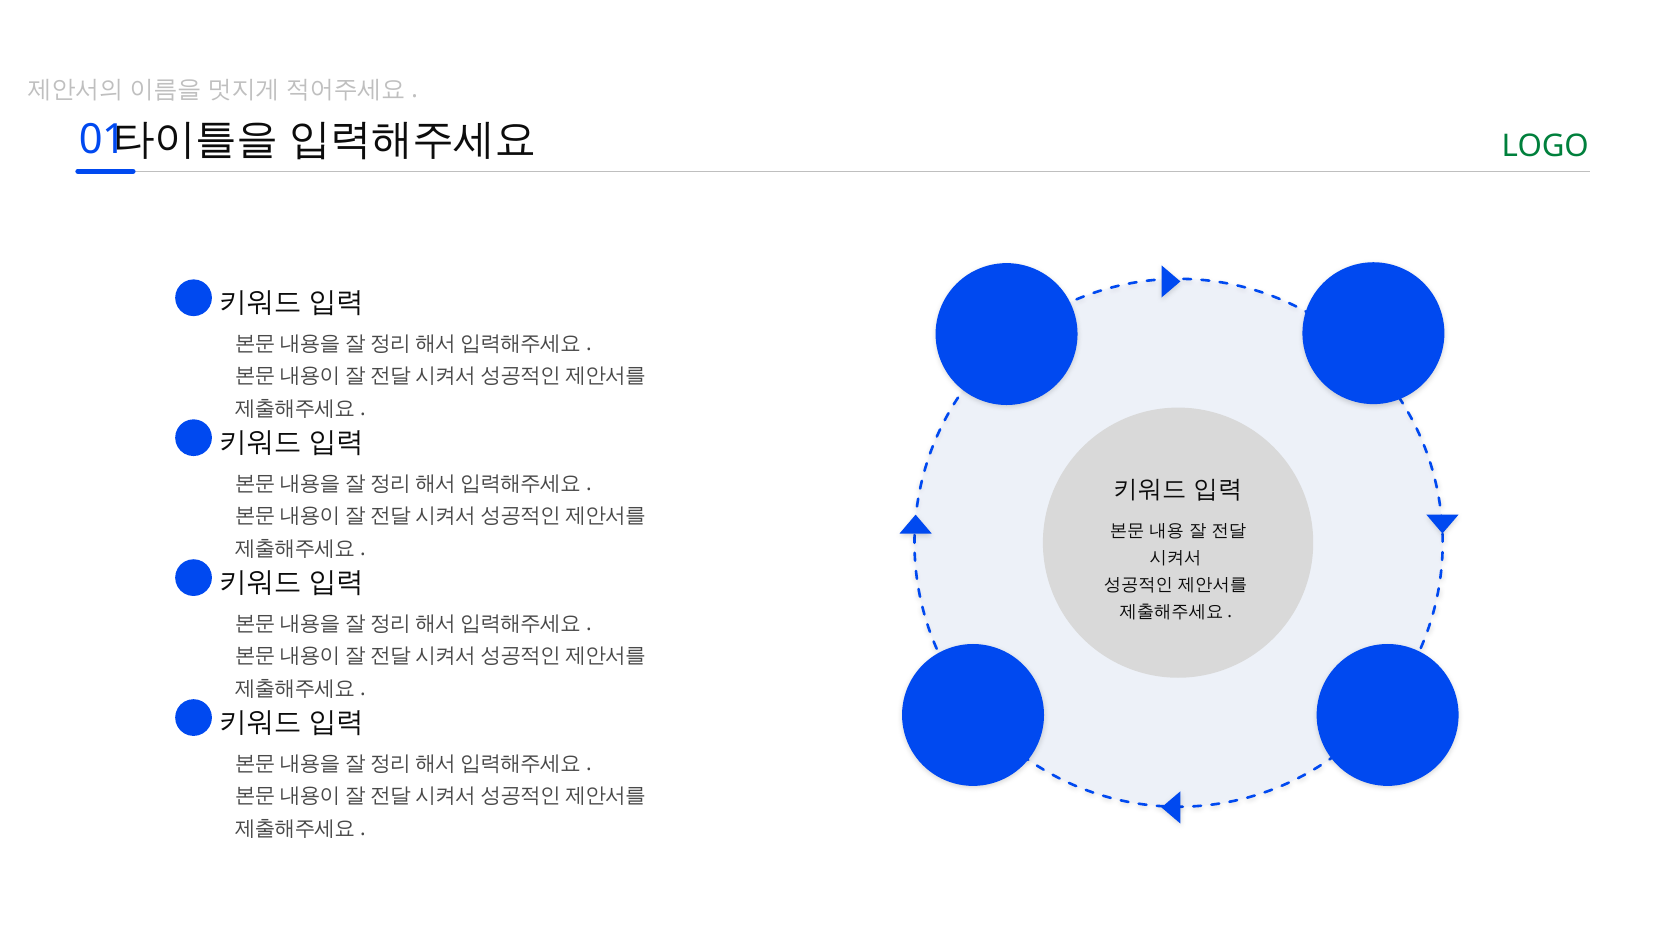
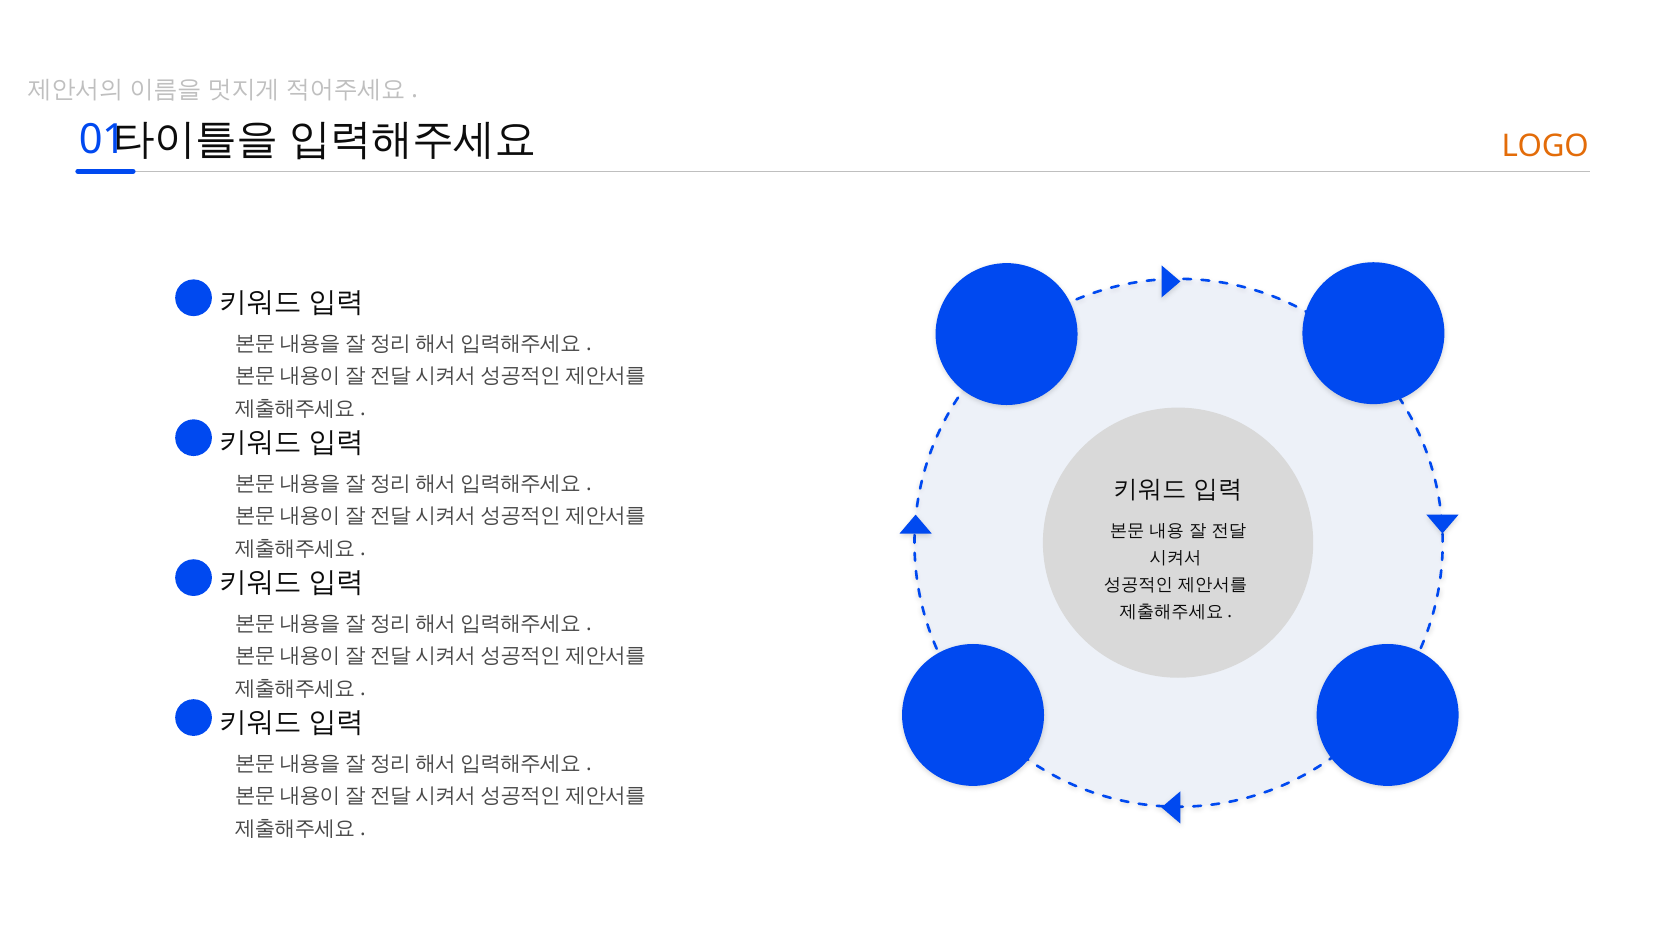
LOGO colour: green -> orange (1545, 146)
